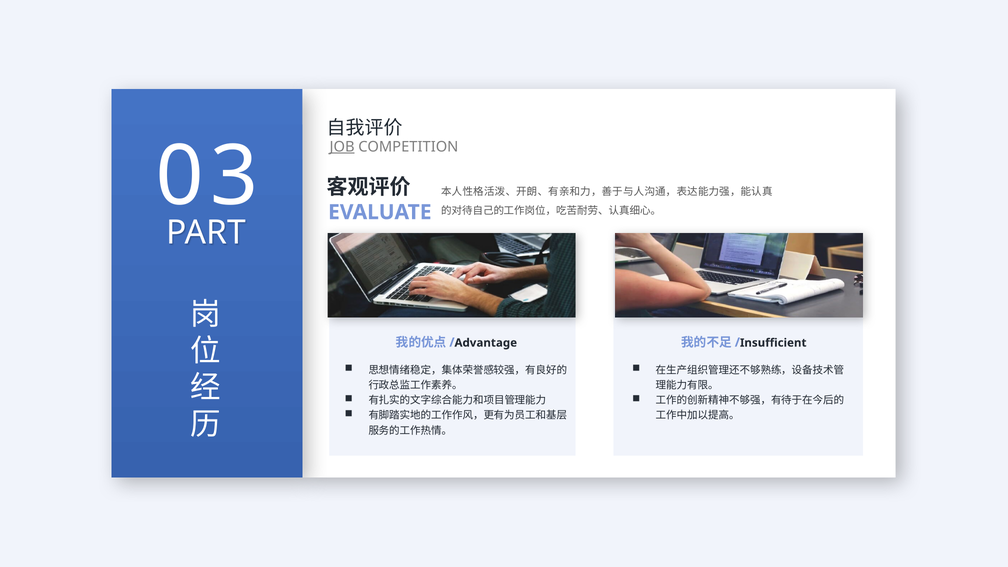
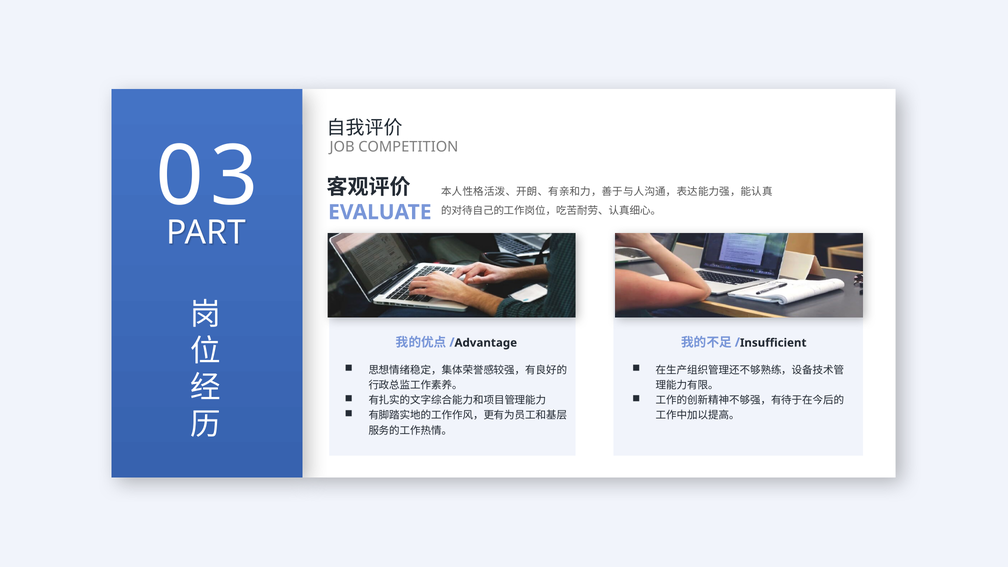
JOB underline: present -> none (342, 147)
